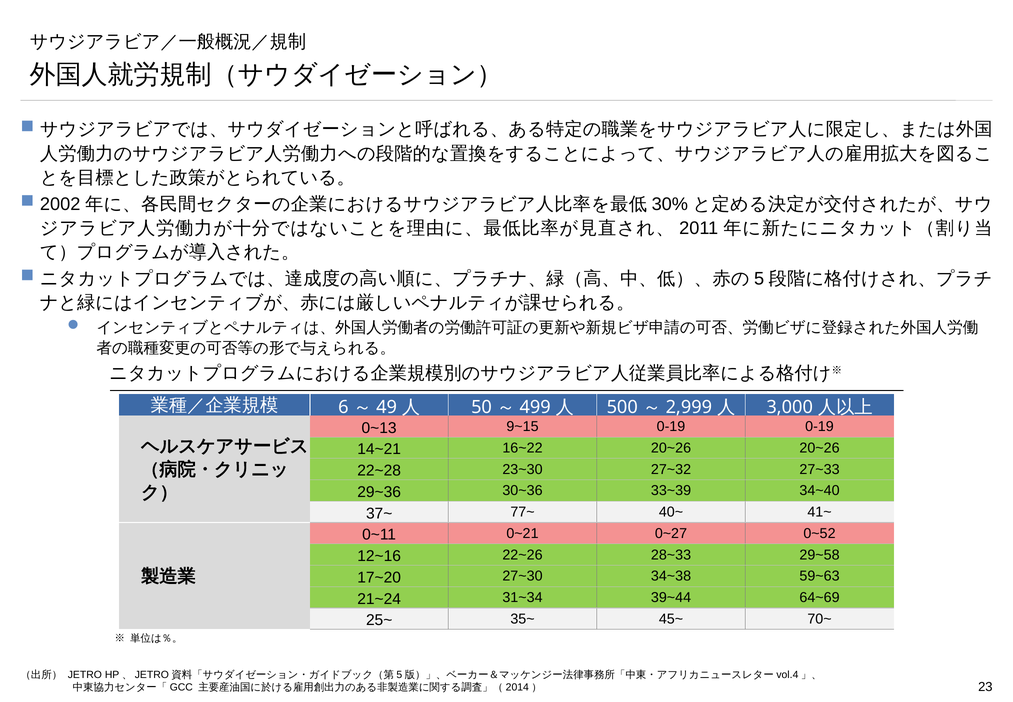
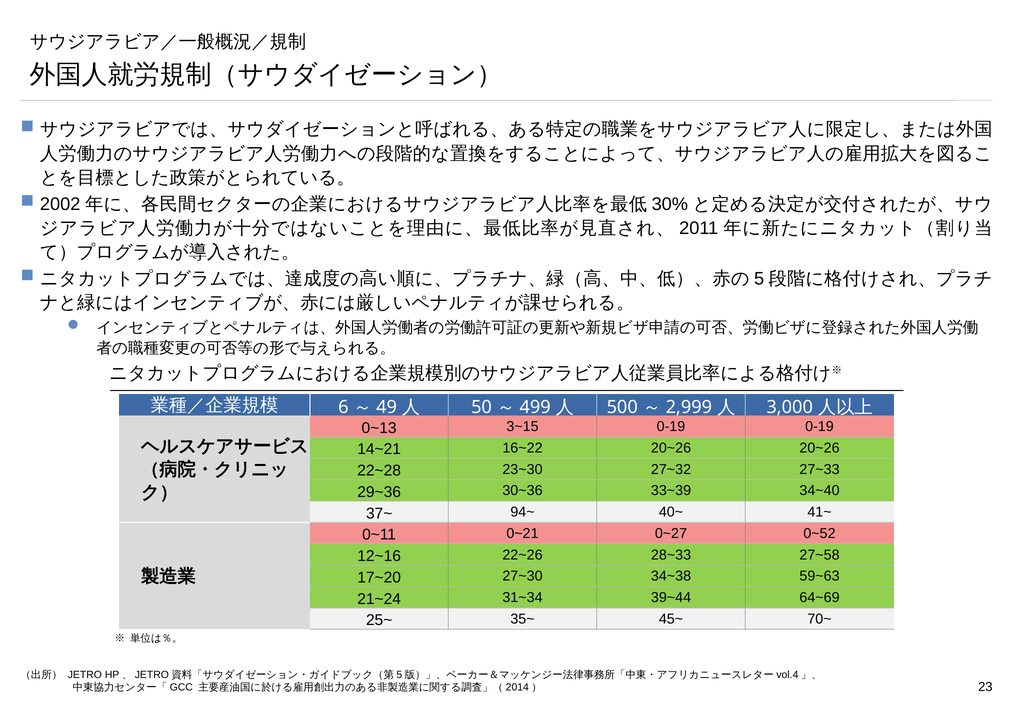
9~15: 9~15 -> 3~15 (523, 426)
77~: 77~ -> 94~ (522, 512)
29~58: 29~58 -> 27~58 (820, 554)
